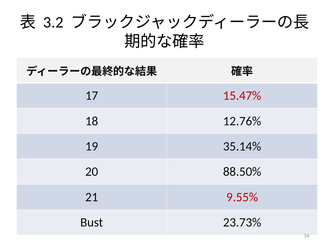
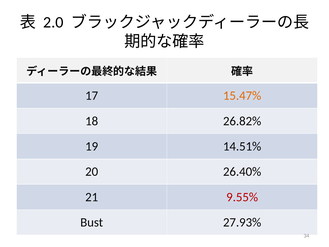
3.2: 3.2 -> 2.0 (53, 22)
15.47% colour: red -> orange (242, 96)
12.76%: 12.76% -> 26.82% (242, 121)
35.14%: 35.14% -> 14.51% (242, 146)
88.50%: 88.50% -> 26.40% (242, 172)
23.73%: 23.73% -> 27.93% (242, 222)
